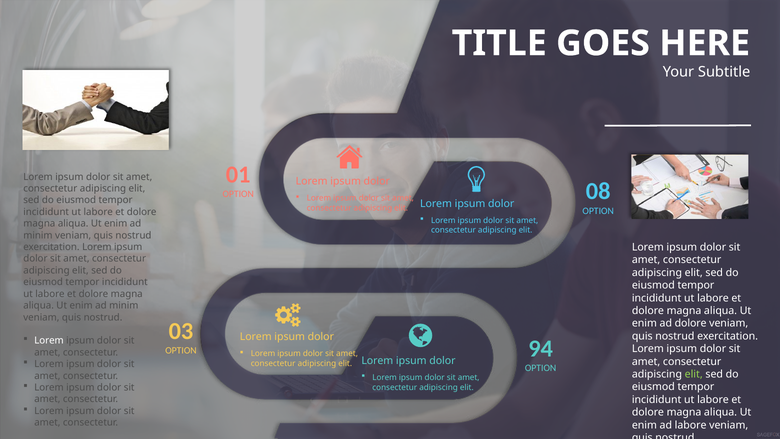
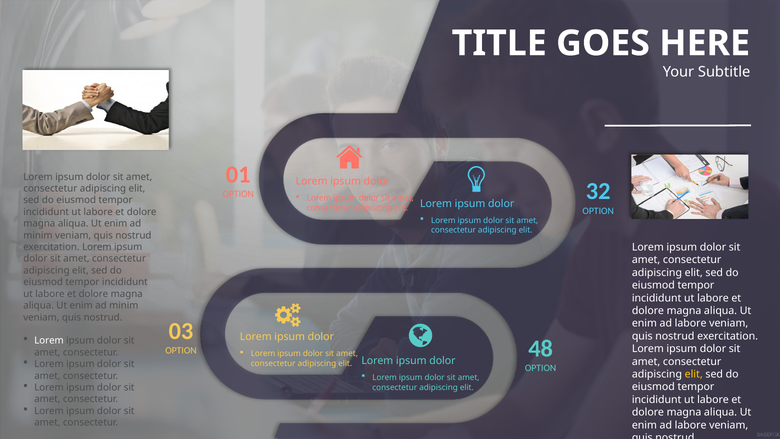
08: 08 -> 32 (598, 191)
dolore: dolore -> labore (691, 323)
94: 94 -> 48 (541, 348)
elit colour: light green -> yellow (694, 374)
